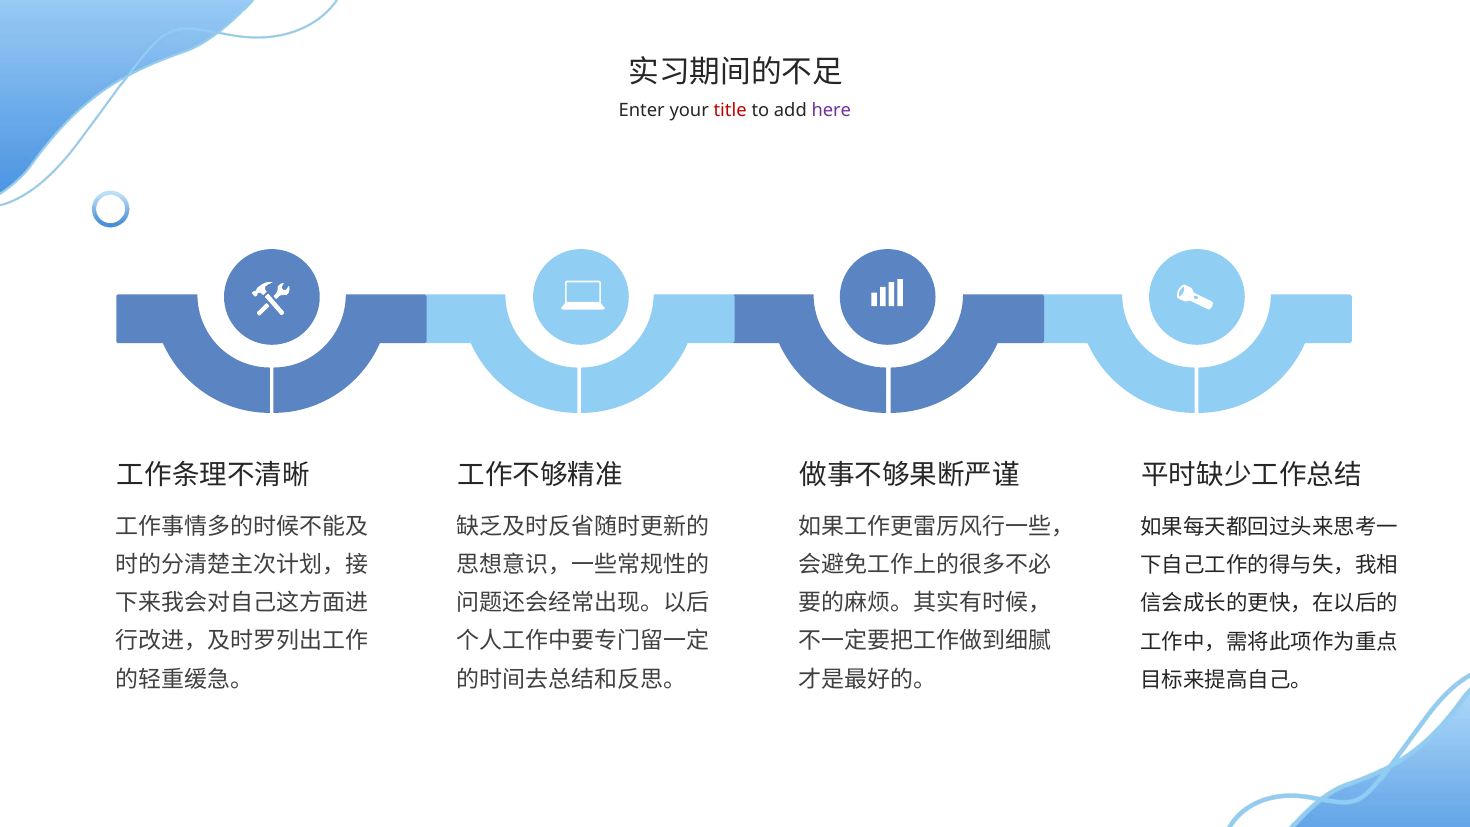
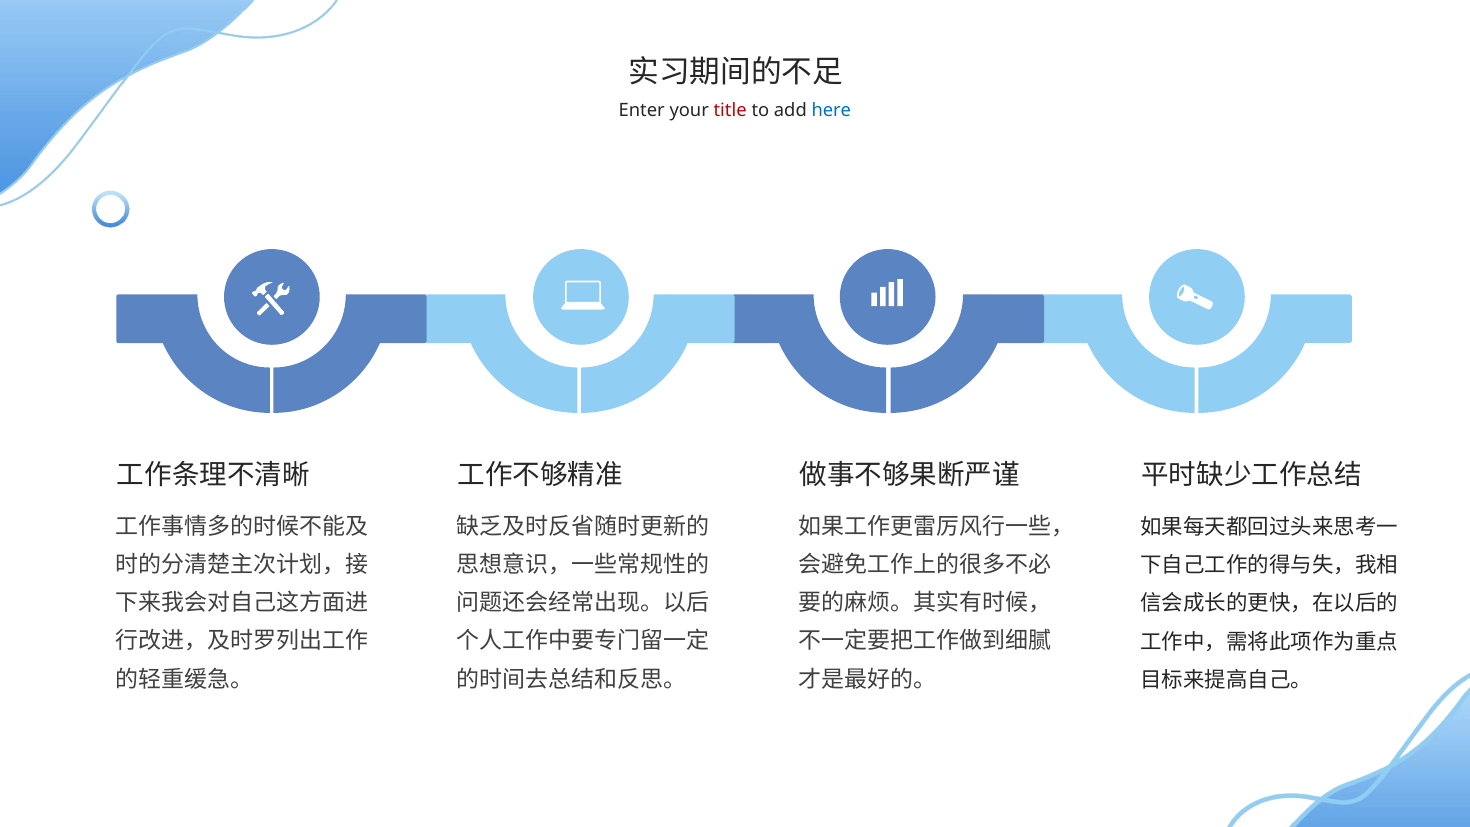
here colour: purple -> blue (831, 110)
